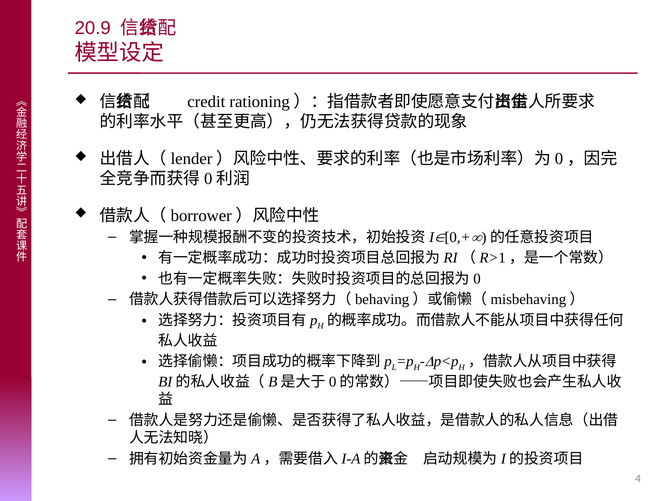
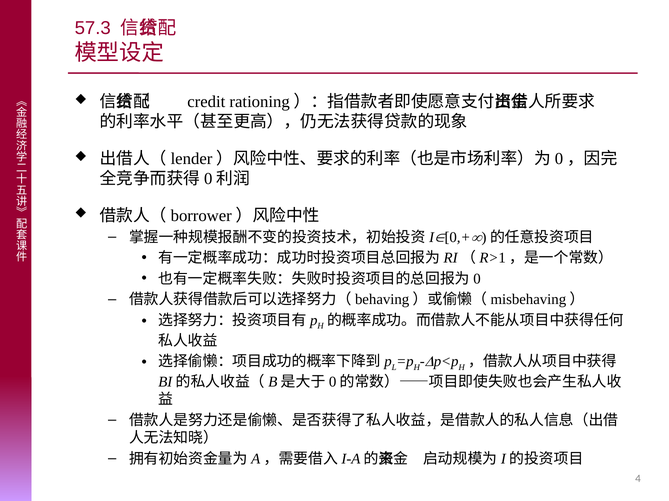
20.9: 20.9 -> 57.3 (93, 28)
